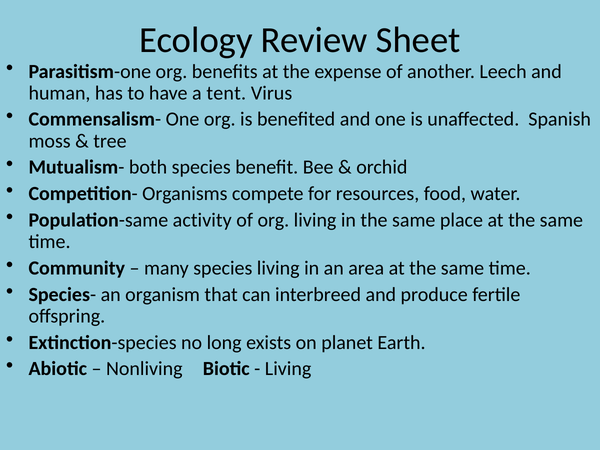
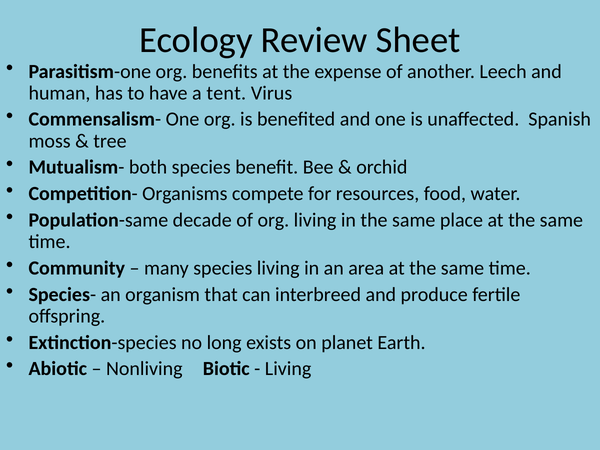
activity: activity -> decade (202, 220)
